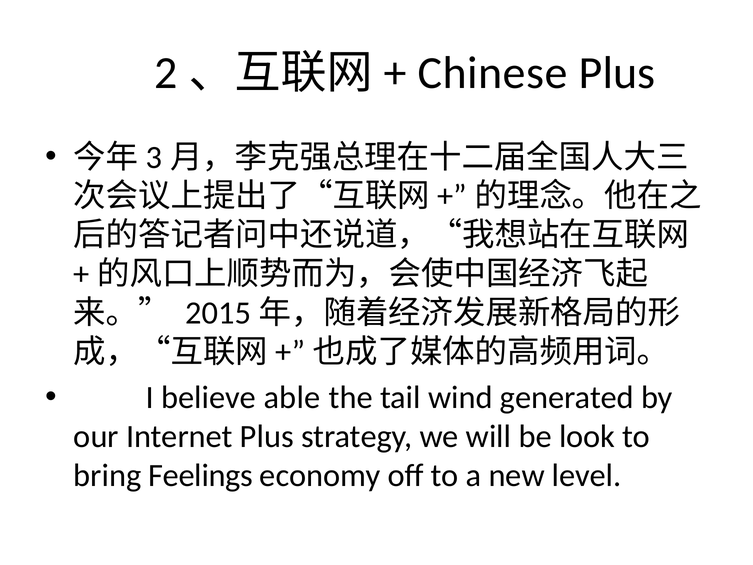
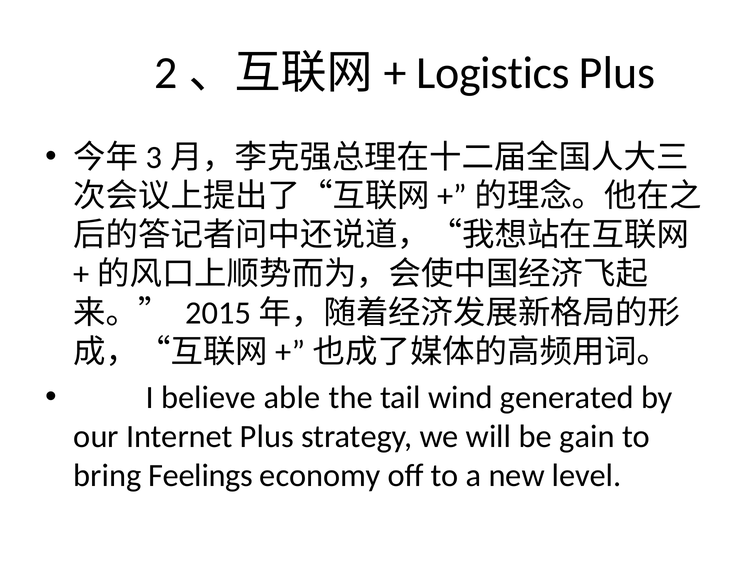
Chinese: Chinese -> Logistics (493, 73)
look: look -> gain (587, 436)
